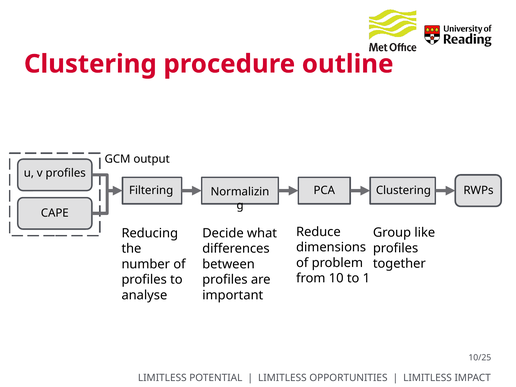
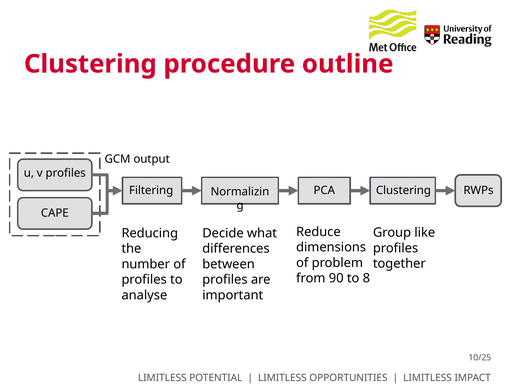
10: 10 -> 90 (336, 278)
1: 1 -> 8 (366, 278)
